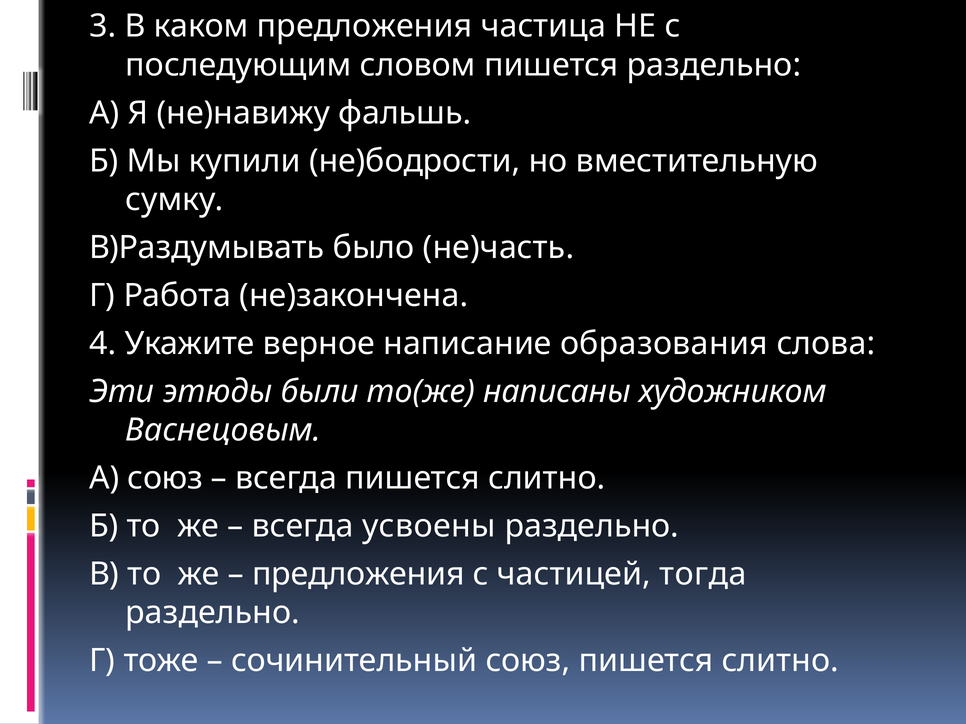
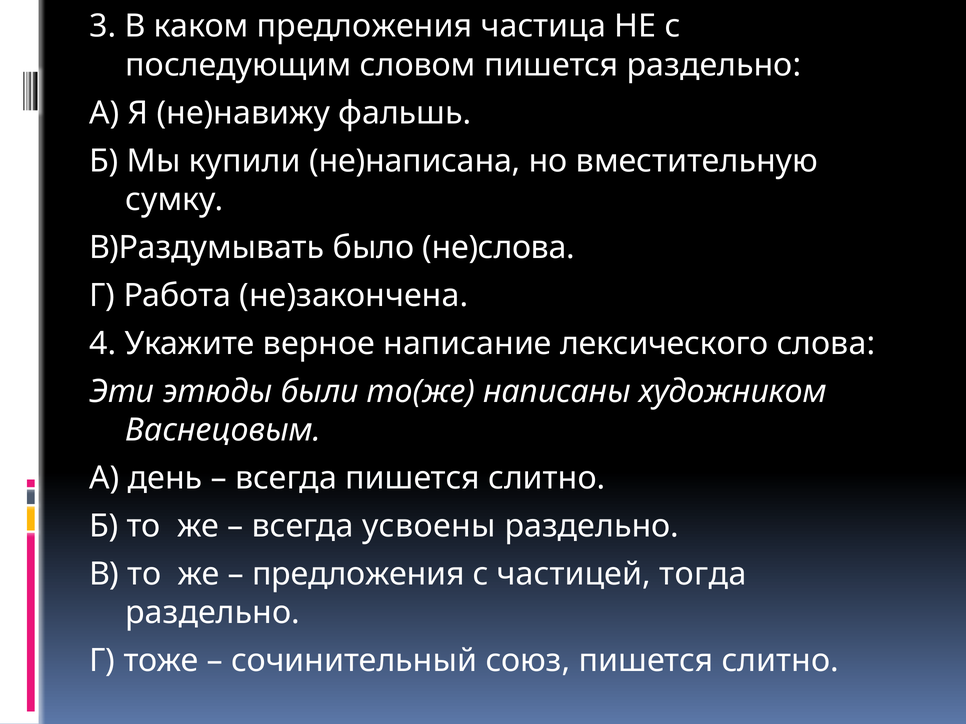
не)бодрости: не)бодрости -> не)написана (415, 161)
не)часть: не)часть -> не)слова (499, 248)
образования: образования -> лексического (664, 344)
А союз: союз -> день (165, 478)
